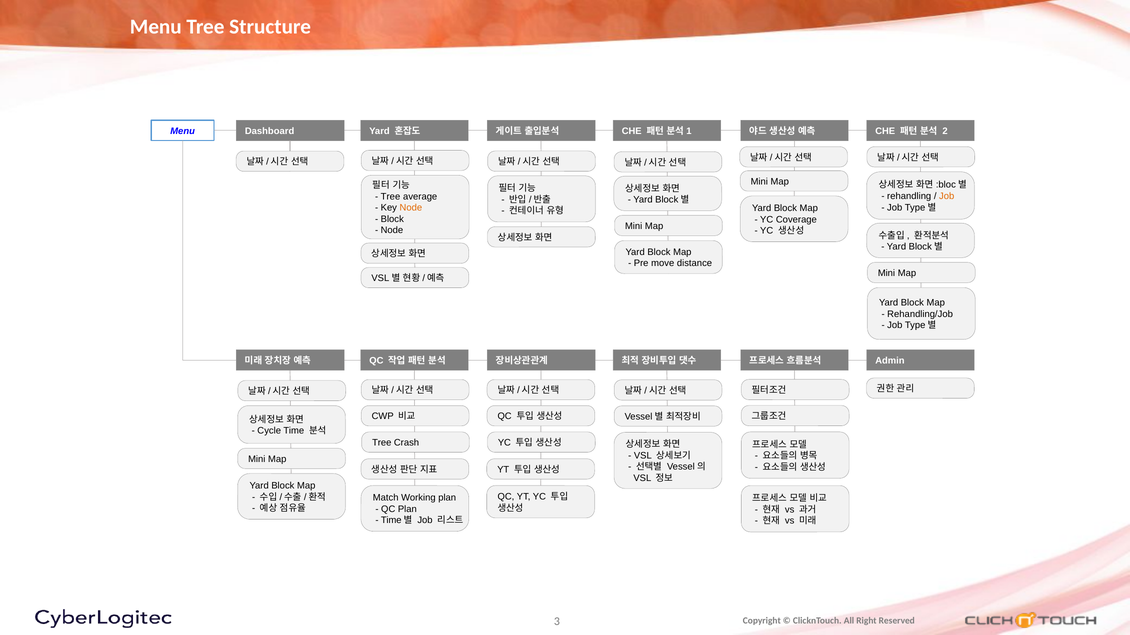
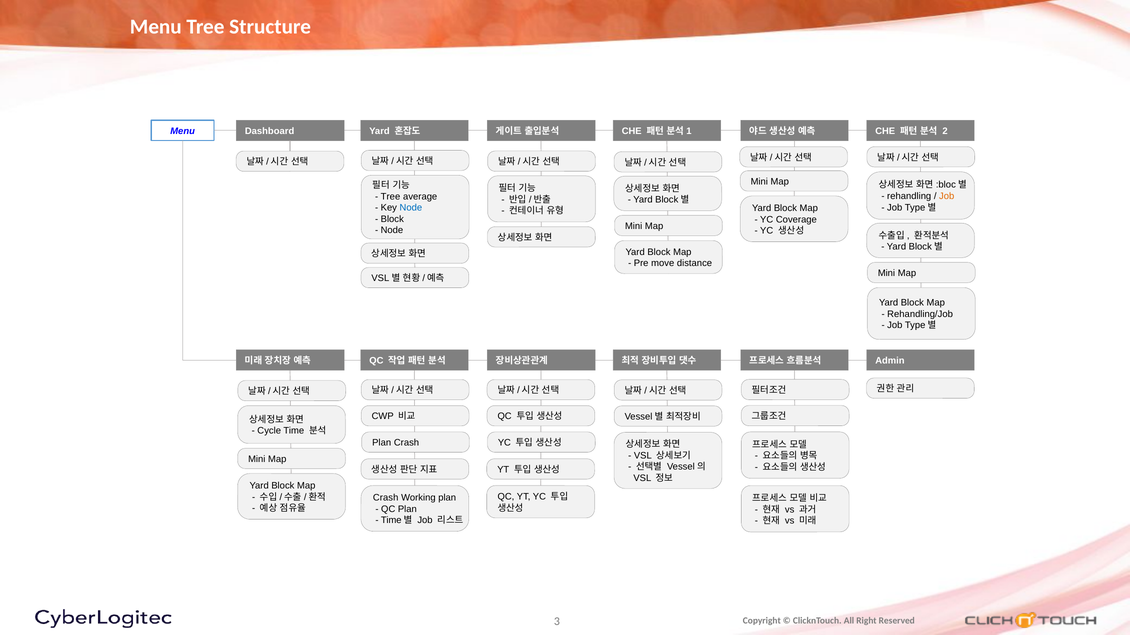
Node colour: orange -> blue (411, 208)
Tree: Tree -> Plan (382, 443)
Match: Match -> Crash (386, 498)
